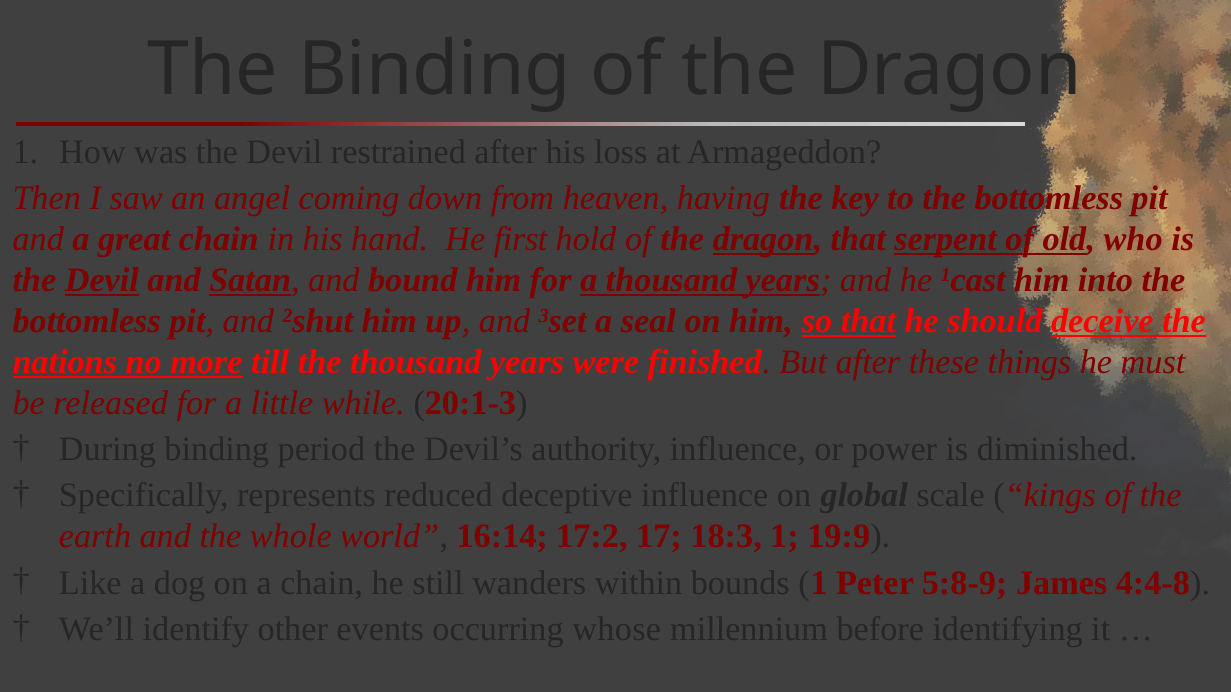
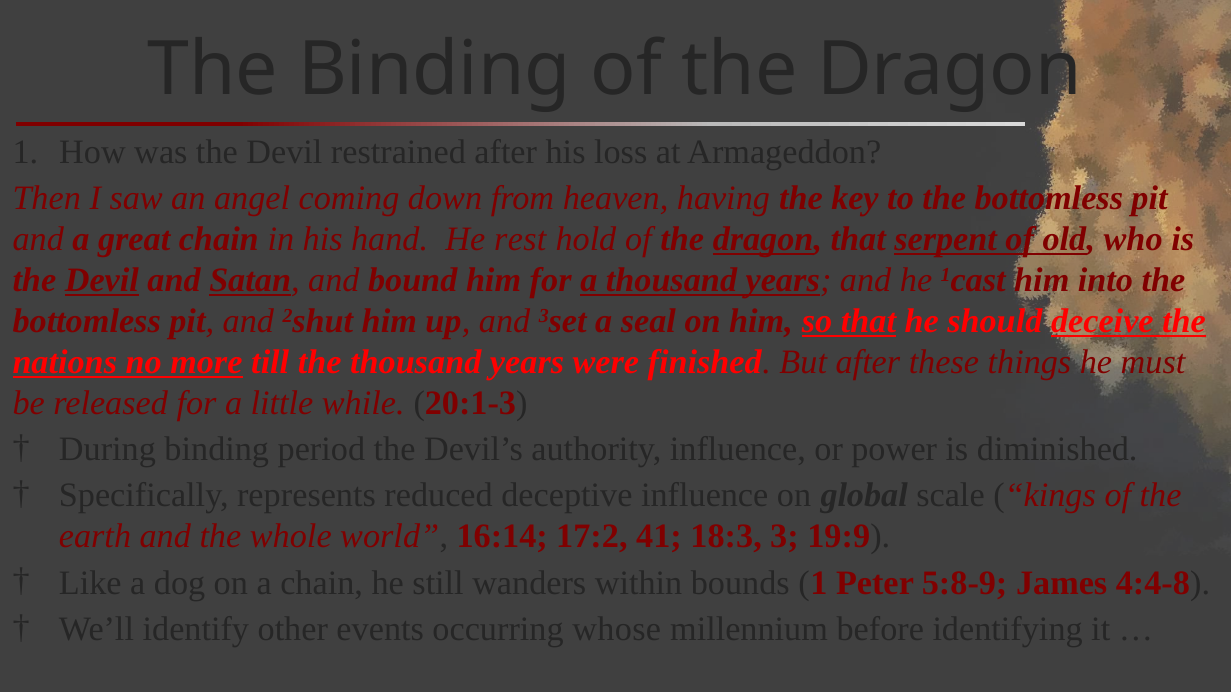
first: first -> rest (520, 239)
17: 17 -> 41 (659, 537)
18:3 1: 1 -> 3 (785, 537)
